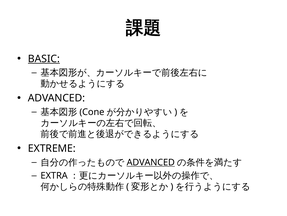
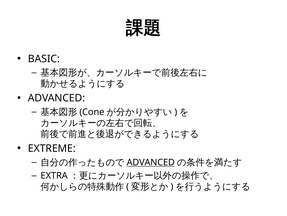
BASIC underline: present -> none (44, 59)
